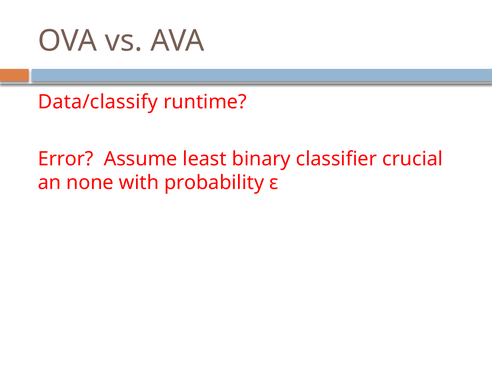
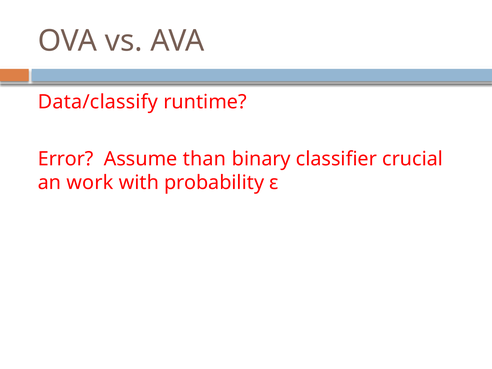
least: least -> than (205, 159)
none: none -> work (90, 183)
